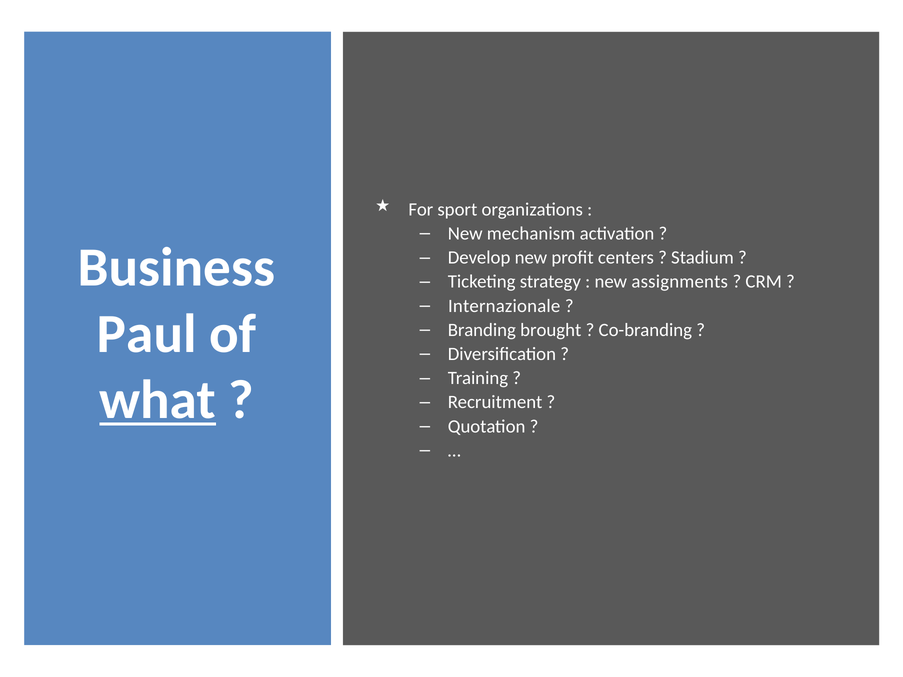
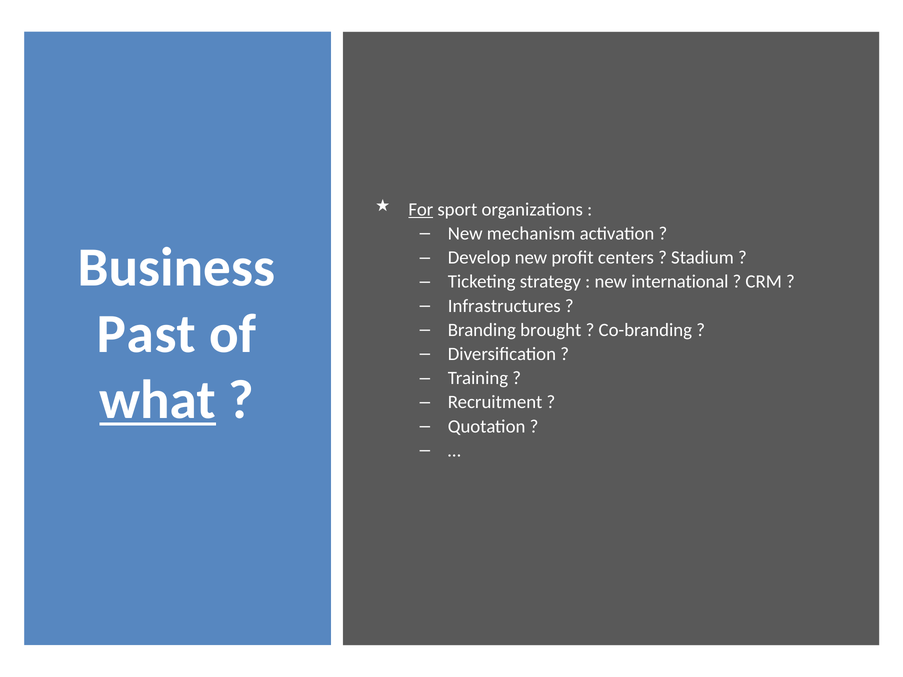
For underline: none -> present (421, 210)
assignments: assignments -> international (680, 282)
Internazionale: Internazionale -> Infrastructures (504, 306)
Paul: Paul -> Past (147, 334)
